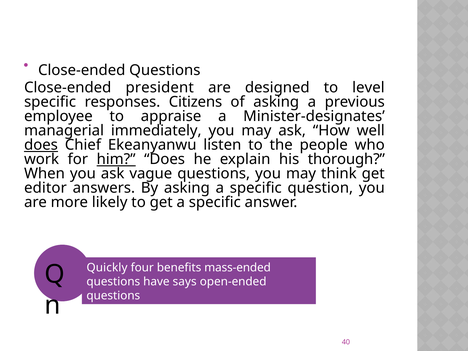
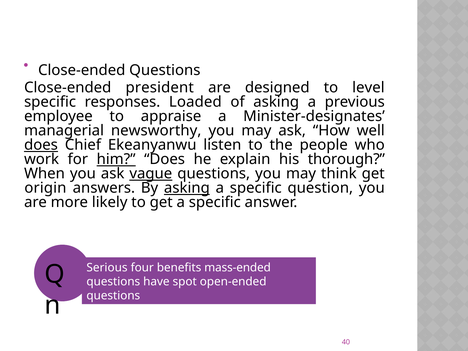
Citizens: Citizens -> Loaded (195, 102)
immediately: immediately -> newsworthy (156, 131)
vague underline: none -> present (151, 174)
editor: editor -> origin (45, 188)
asking underline: none -> present (187, 188)
Quickly: Quickly -> Serious (107, 268)
says: says -> spot (185, 282)
